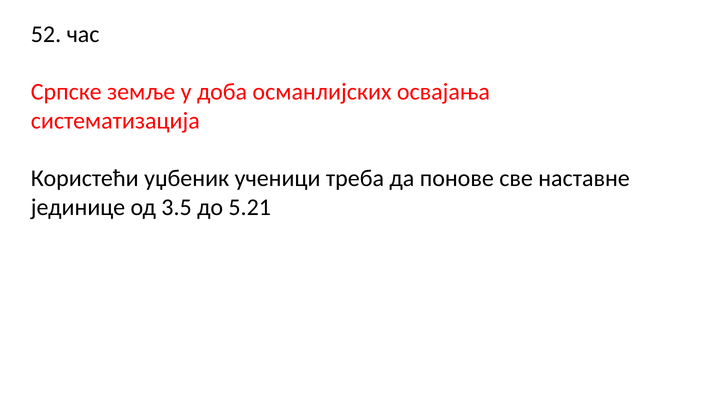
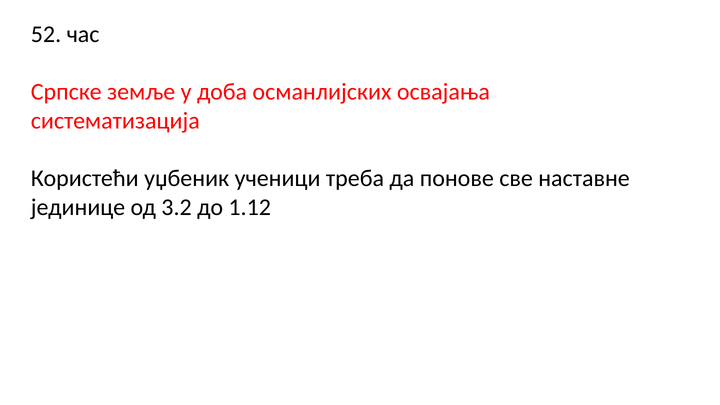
3.5: 3.5 -> 3.2 (177, 207)
5.21: 5.21 -> 1.12 (250, 207)
